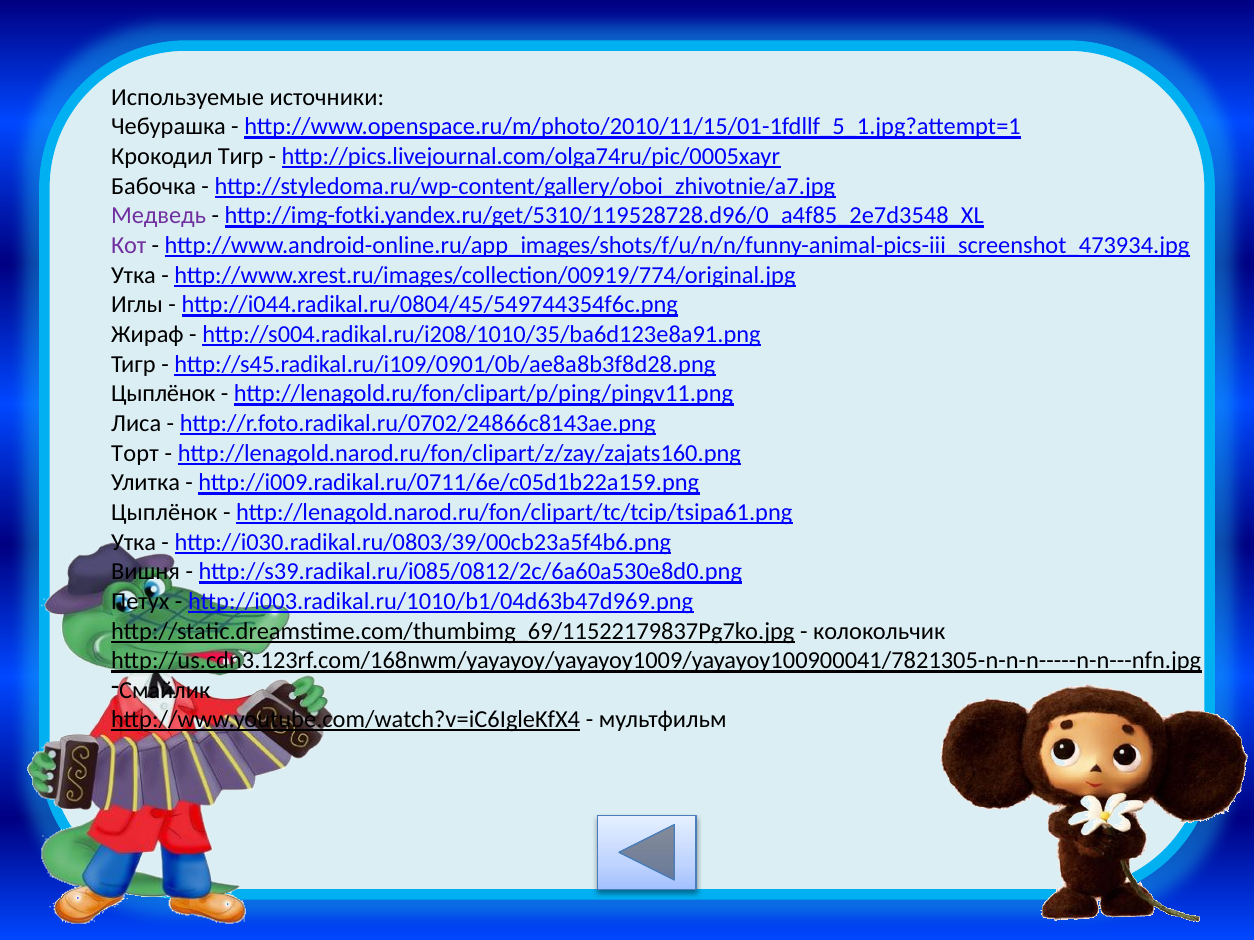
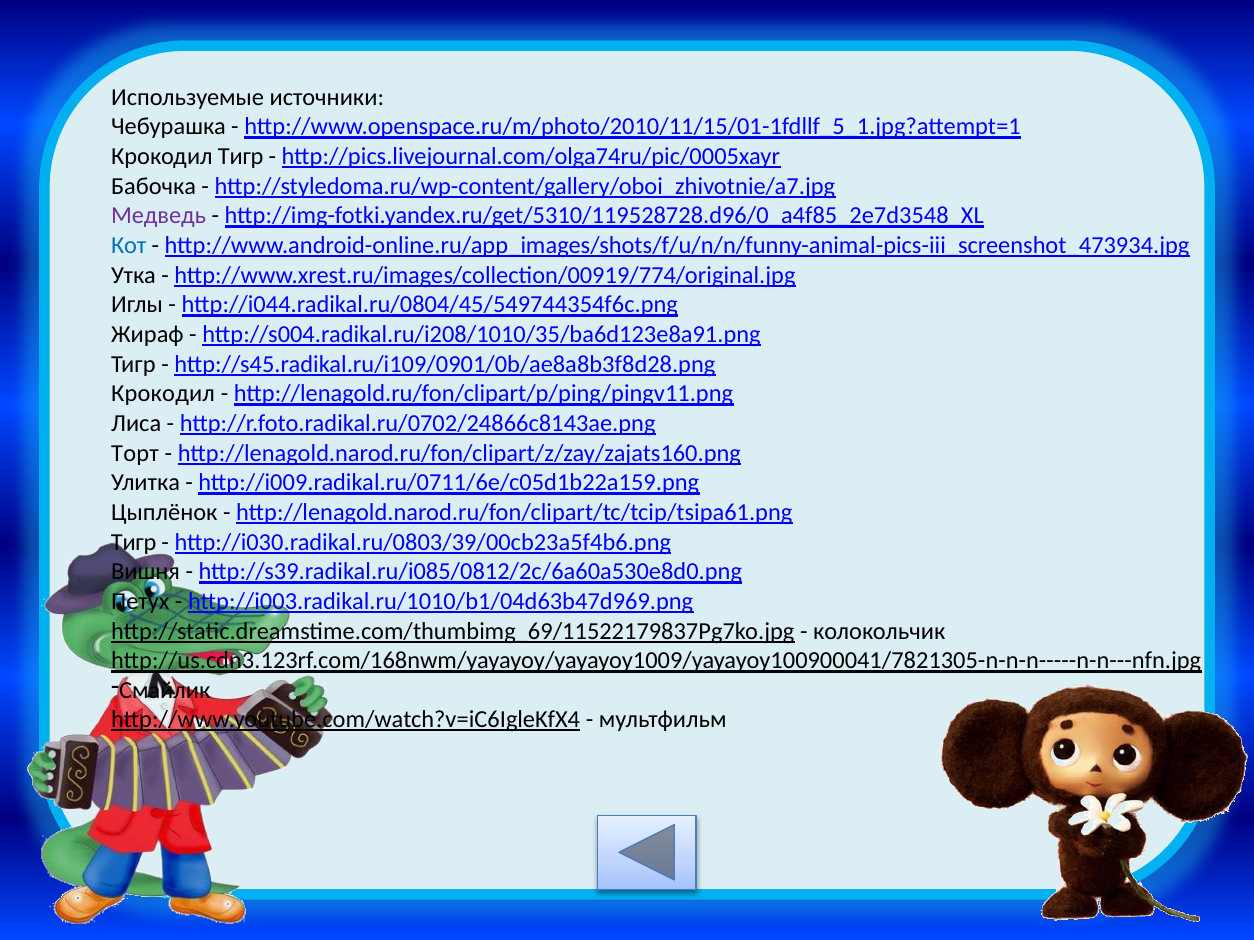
Кот colour: purple -> blue (129, 246)
Цыплёнок: Цыплёнок -> Крокодил (163, 394)
Утка: Утка -> Тигр (134, 542)
